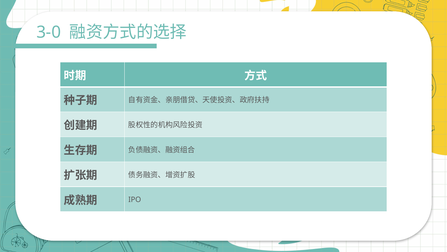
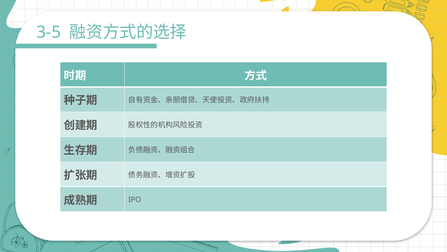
3-0: 3-0 -> 3-5 (49, 32)
